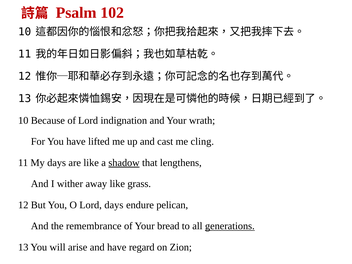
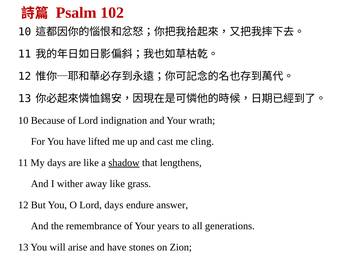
pelican: pelican -> answer (172, 205)
bread: bread -> years (168, 226)
generations underline: present -> none (230, 226)
regard: regard -> stones (142, 247)
